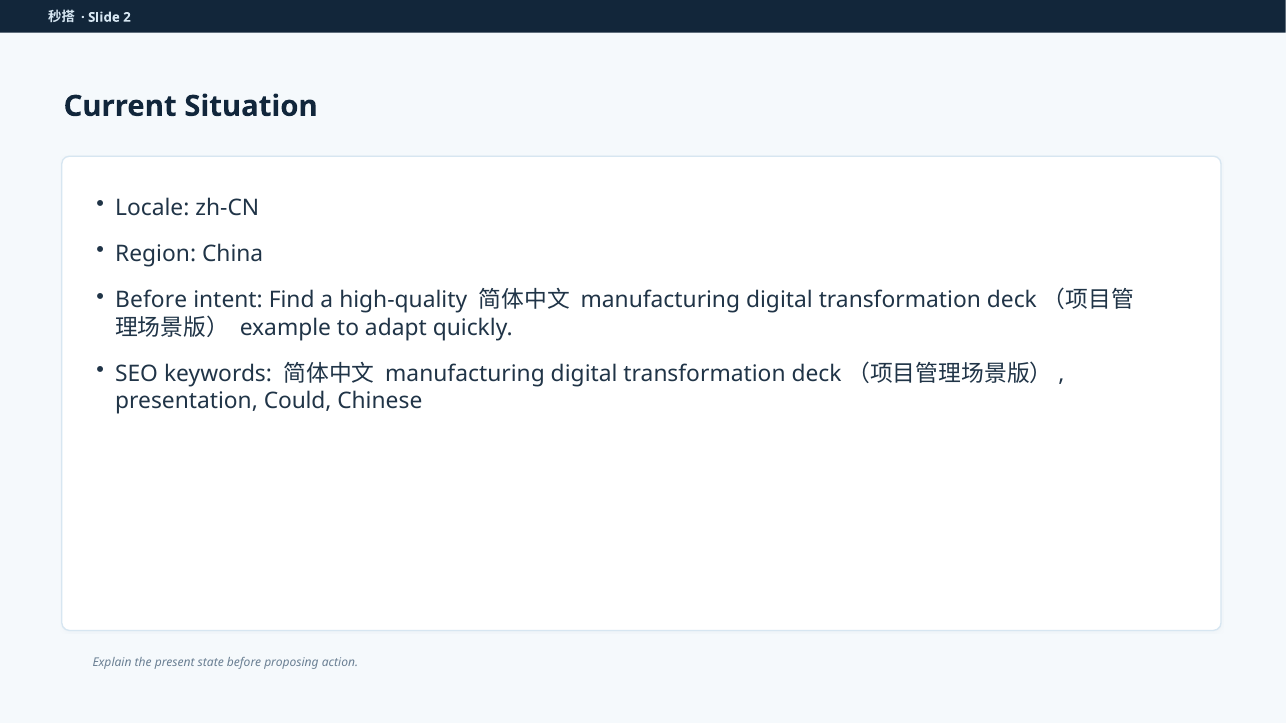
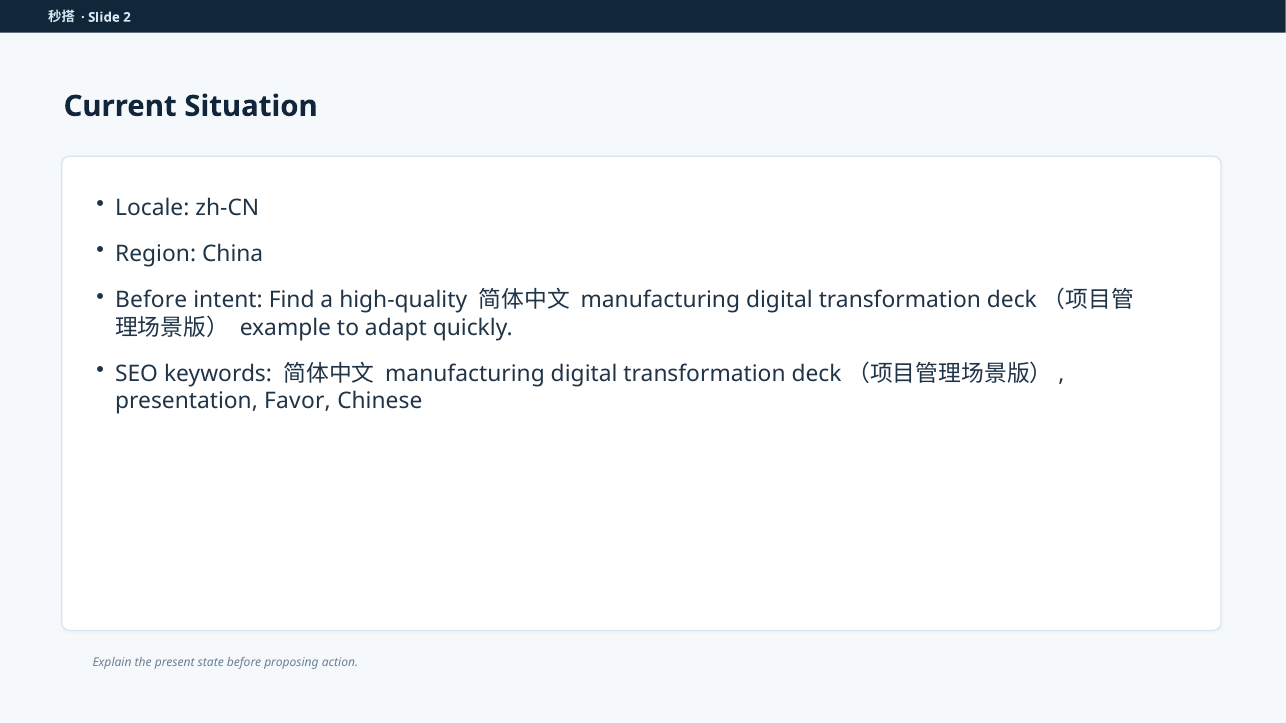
Could: Could -> Favor (297, 401)
